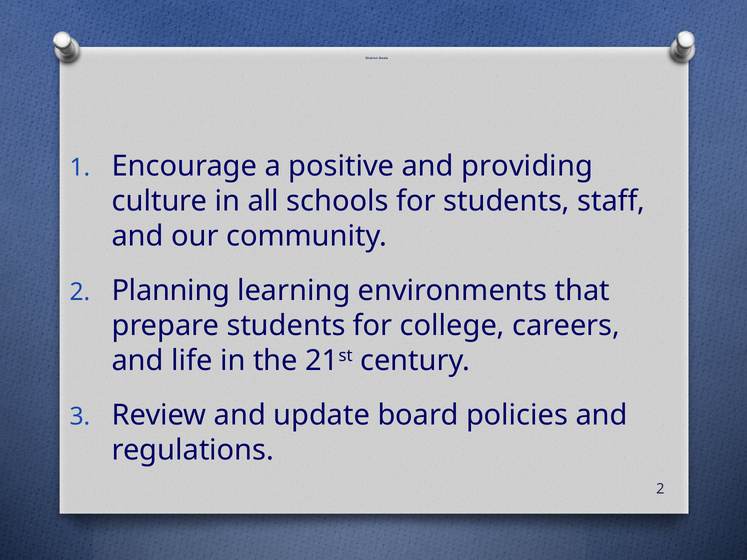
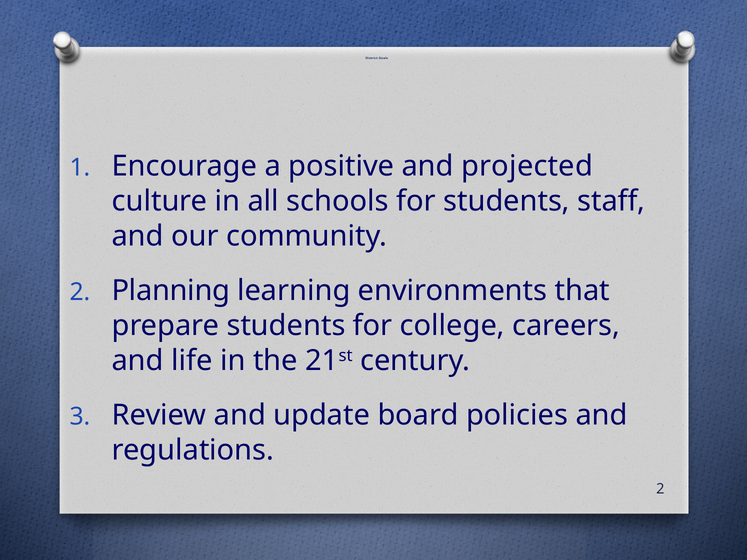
providing: providing -> projected (527, 166)
